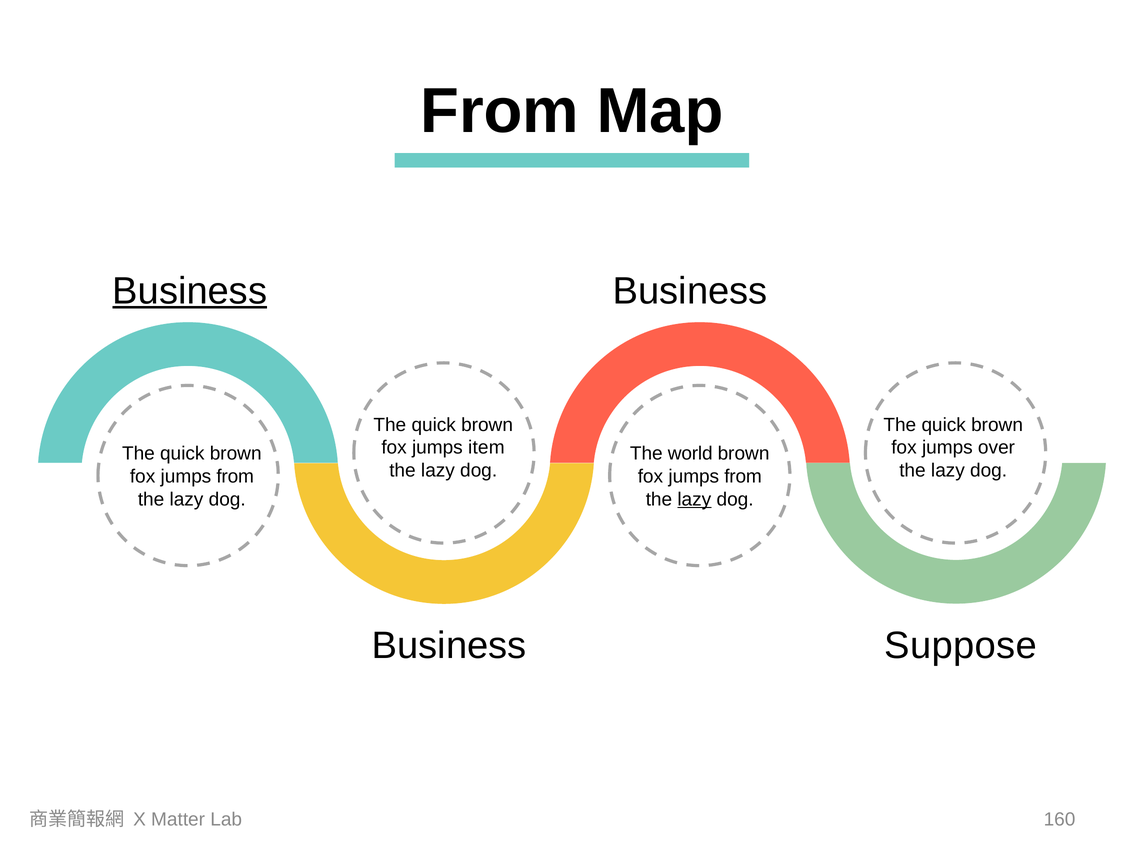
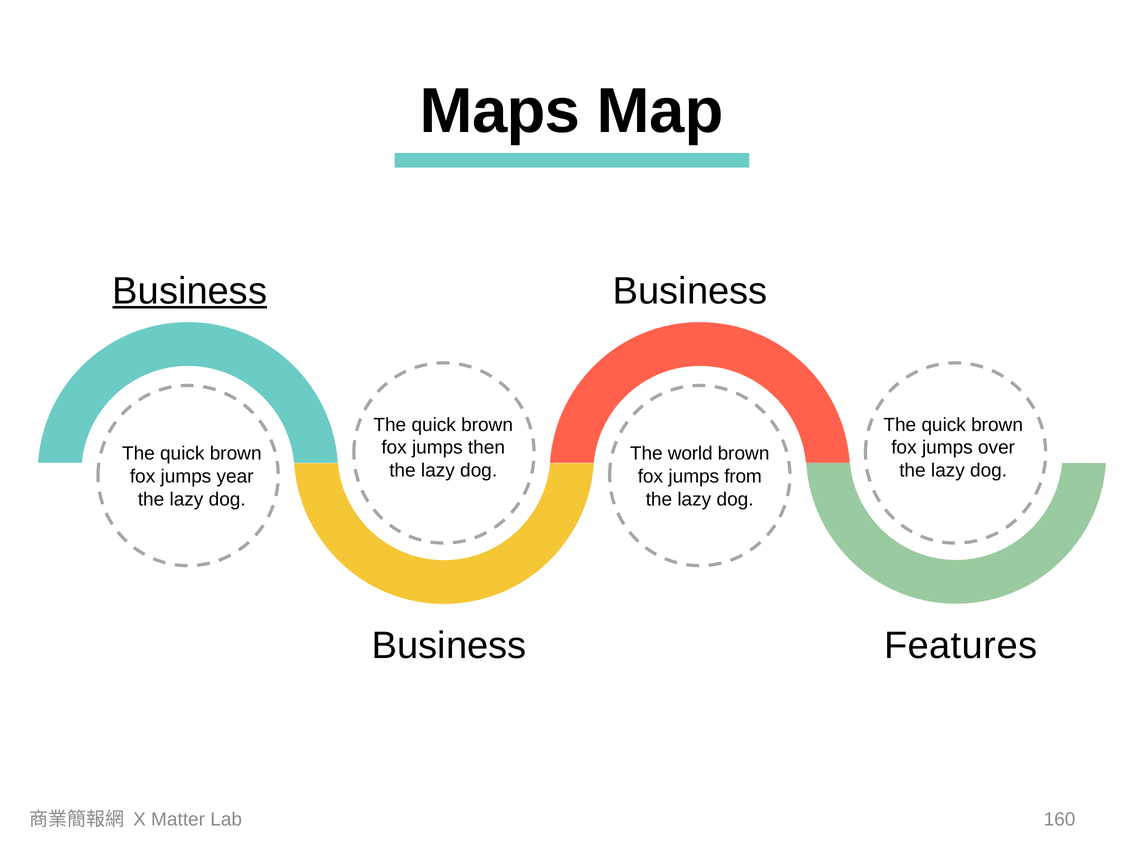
From: From -> Maps (500, 111)
item: item -> then (486, 448)
from: from -> year (235, 476)
lazy underline: present -> none (694, 499)
Suppose: Suppose -> Features (961, 646)
